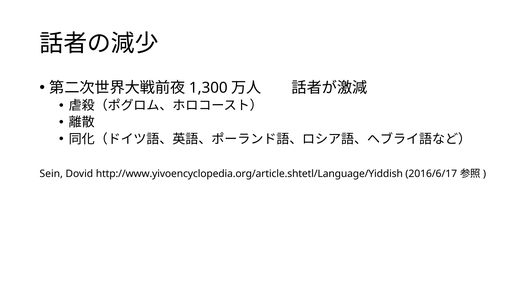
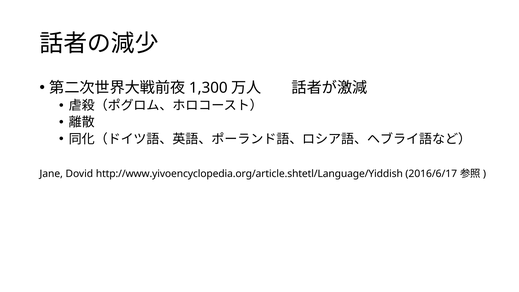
Sein: Sein -> Jane (51, 174)
